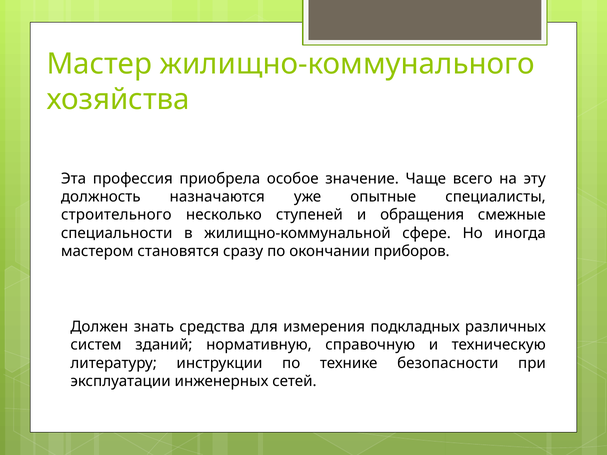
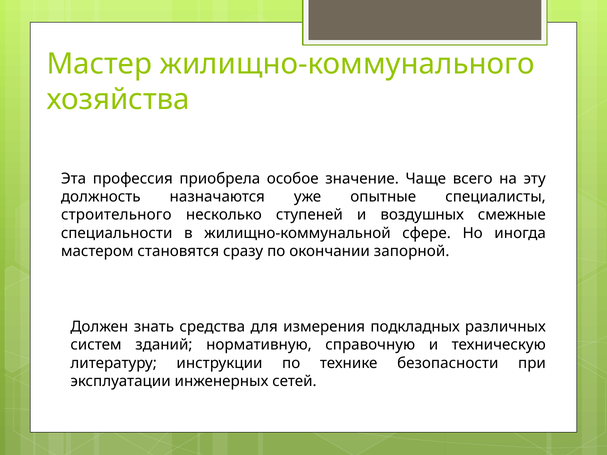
обращения: обращения -> воздушных (422, 215)
приборов: приборов -> запорной (412, 251)
